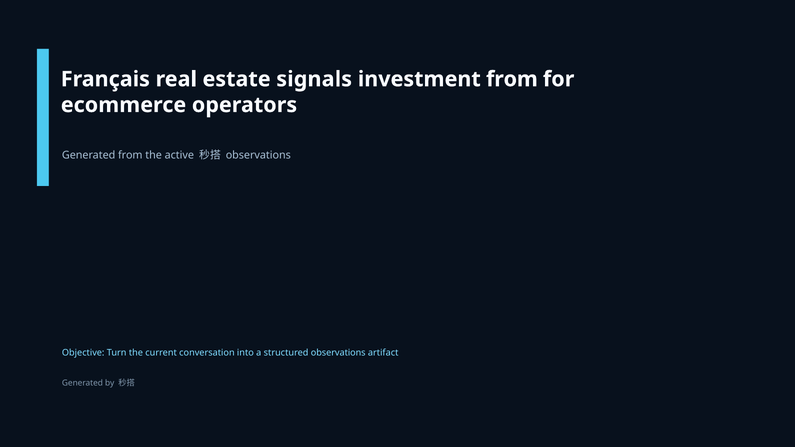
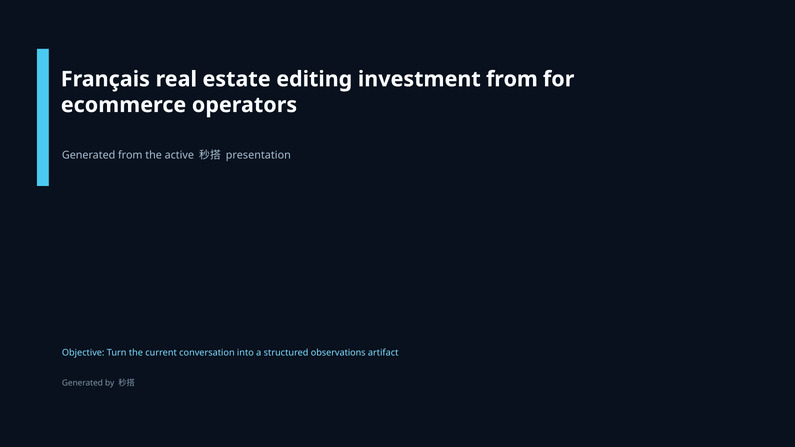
signals: signals -> editing (314, 79)
observations: observations -> presentation (258, 155)
